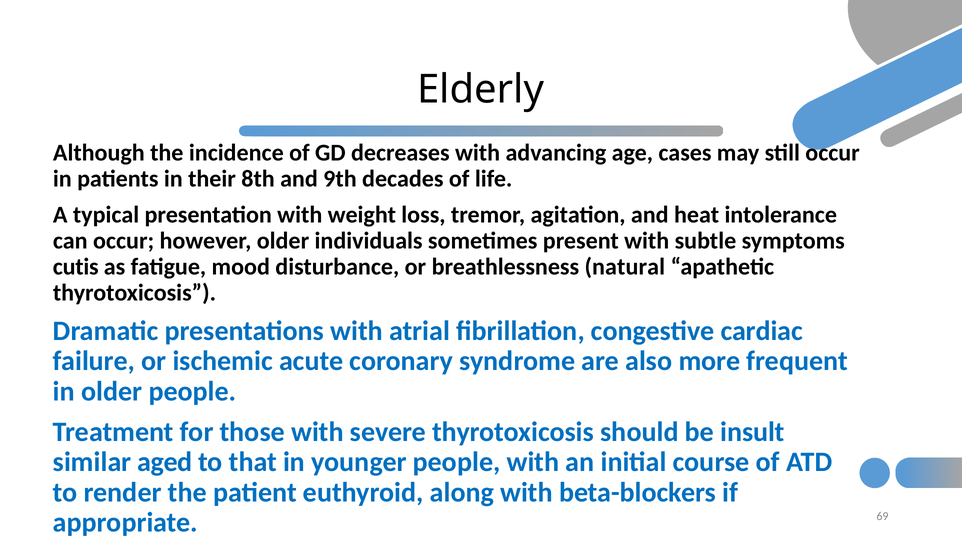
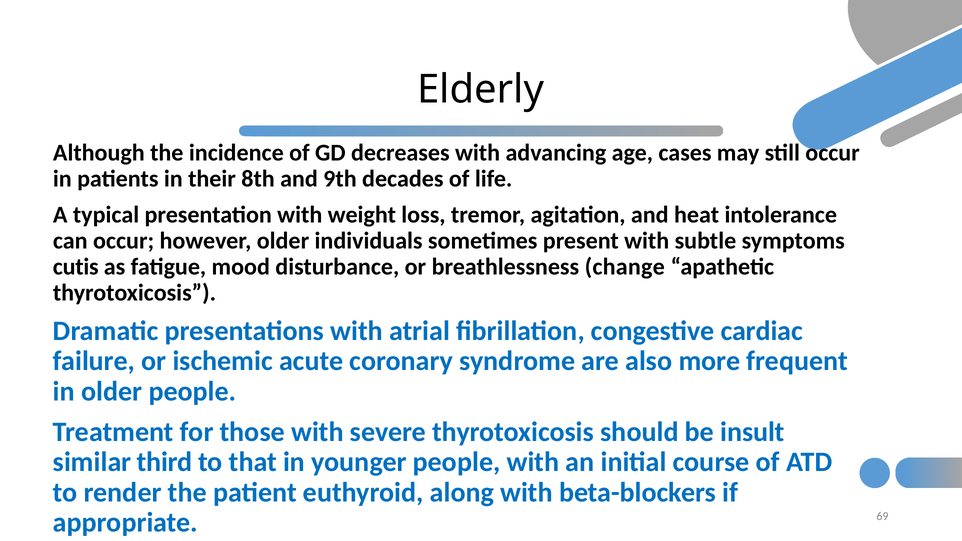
natural: natural -> change (625, 267)
aged: aged -> third (165, 462)
